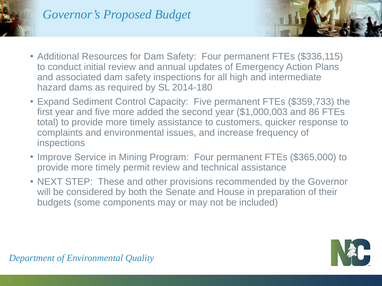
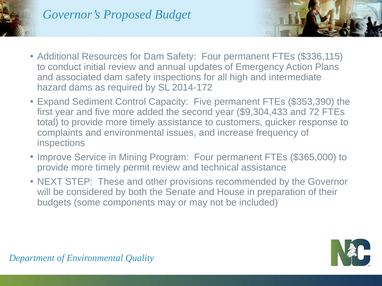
2014-180: 2014-180 -> 2014-172 (192, 88)
$359,733: $359,733 -> $353,390 (311, 102)
$1,000,003: $1,000,003 -> $9,304,433 (262, 112)
86: 86 -> 72 (314, 112)
